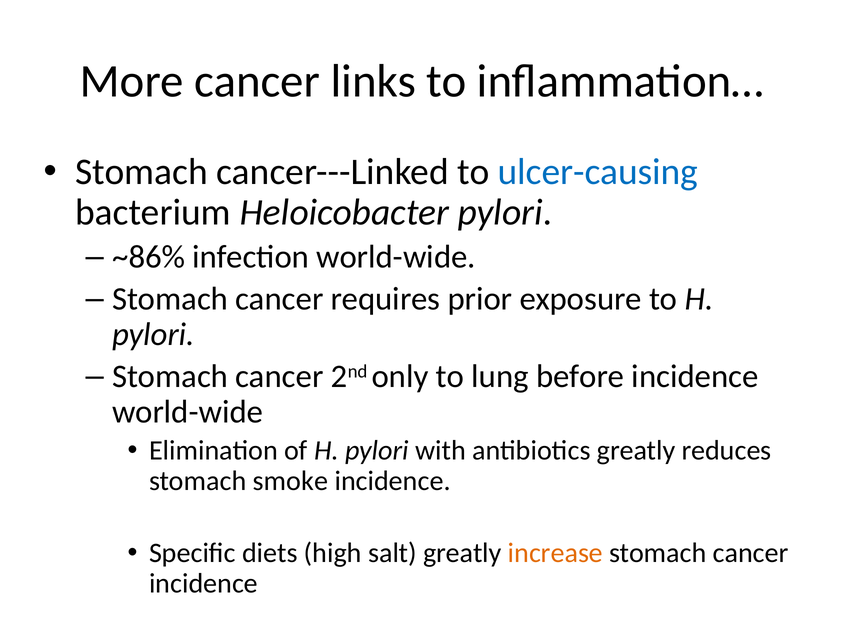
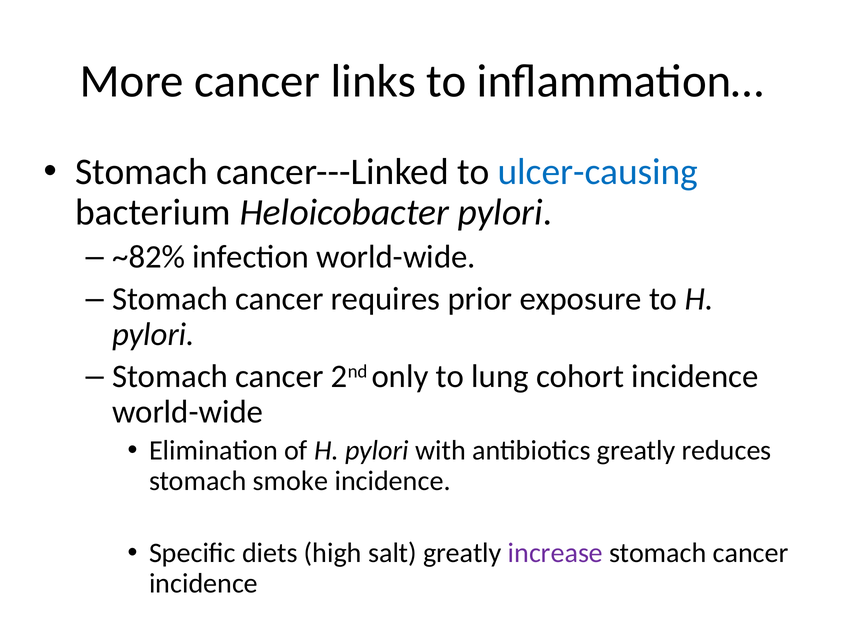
~86%: ~86% -> ~82% (149, 257)
before: before -> cohort (580, 377)
increase colour: orange -> purple (555, 553)
